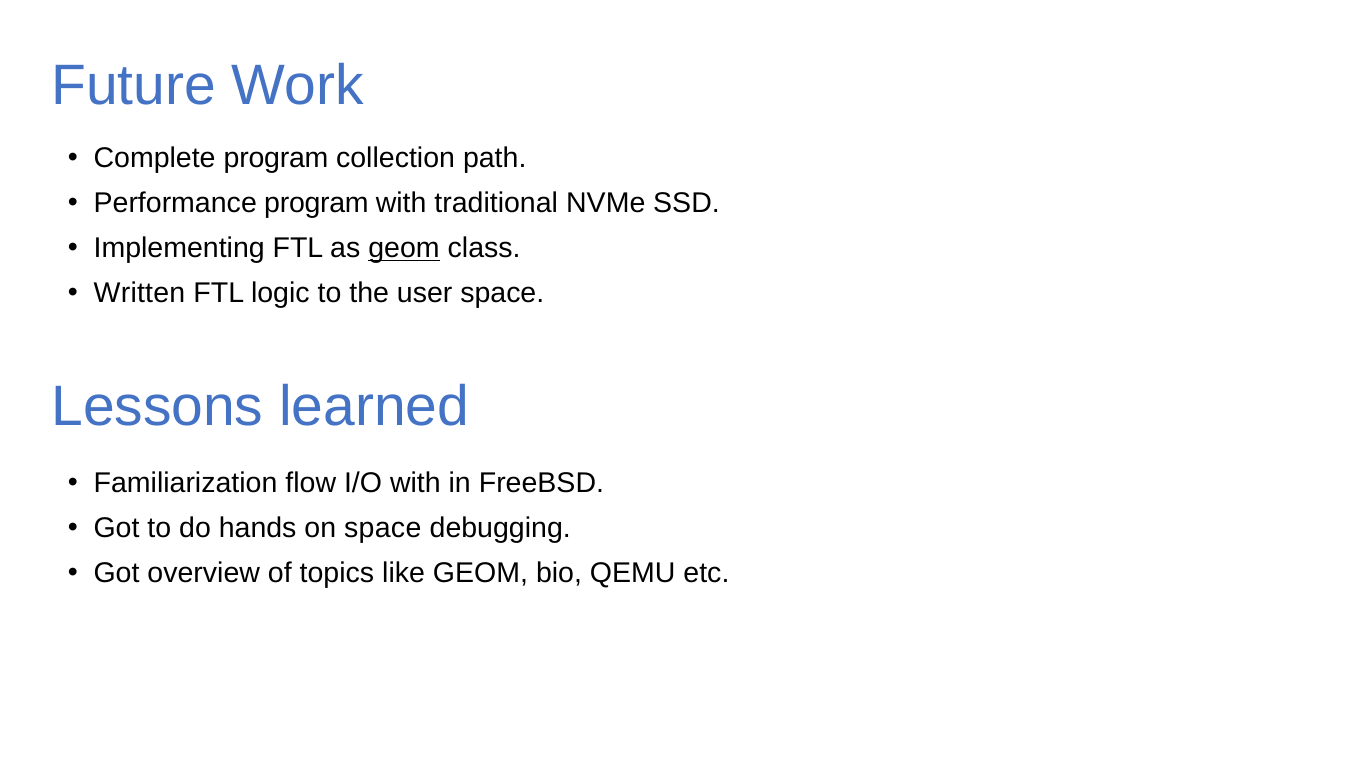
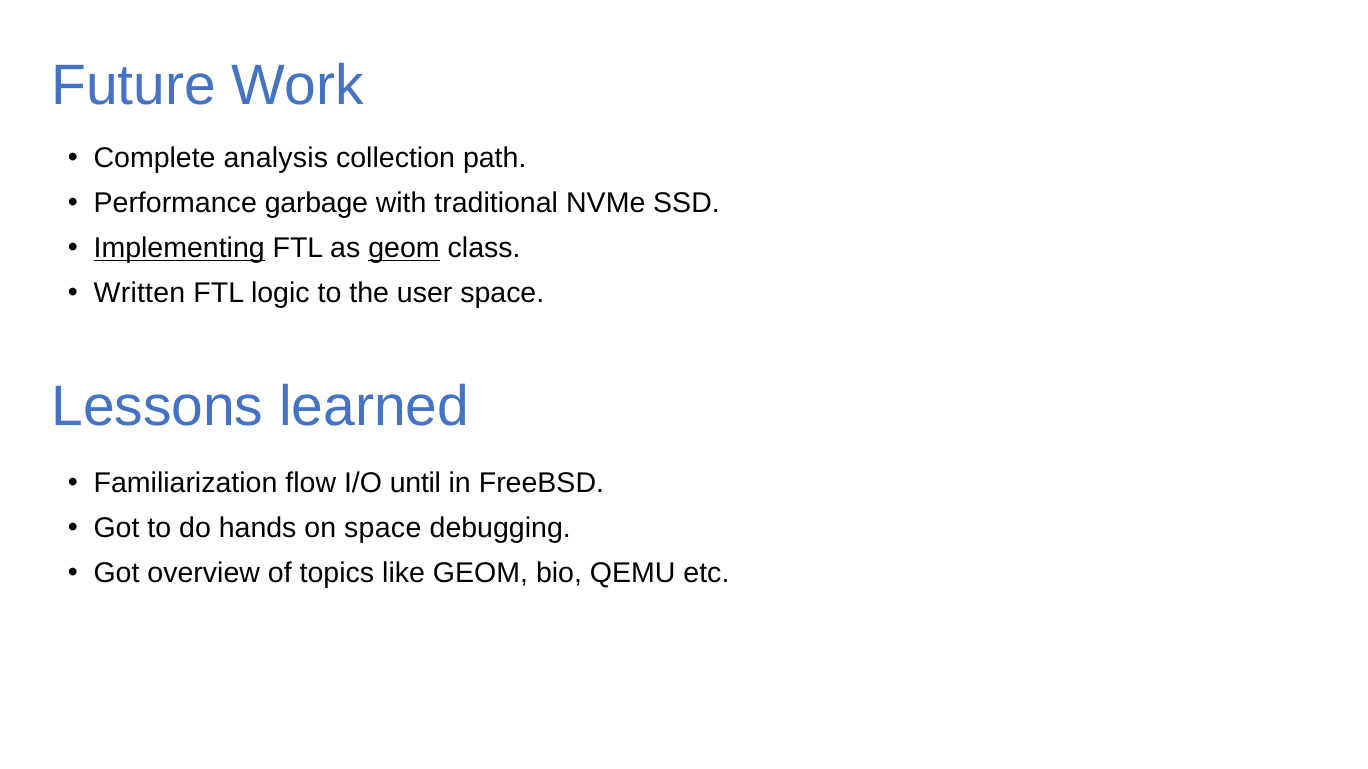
Complete program: program -> analysis (276, 158)
Performance program: program -> garbage (316, 203)
Implementing underline: none -> present (179, 248)
I/O with: with -> until (415, 483)
